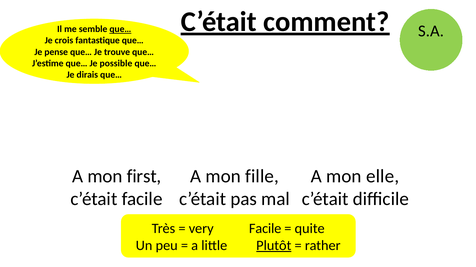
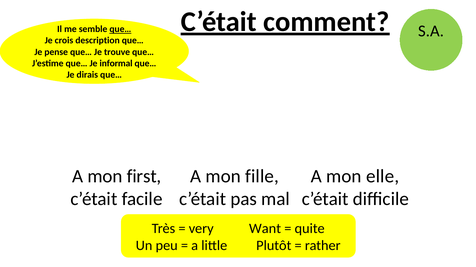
fantastique: fantastique -> description (98, 41)
possible: possible -> informal (116, 63)
very Facile: Facile -> Want (265, 229)
Plutôt underline: present -> none (274, 246)
